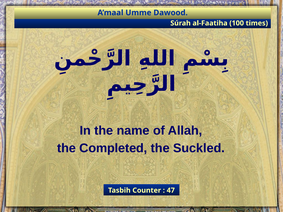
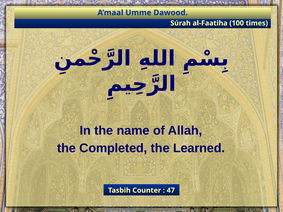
Suckled: Suckled -> Learned (199, 148)
